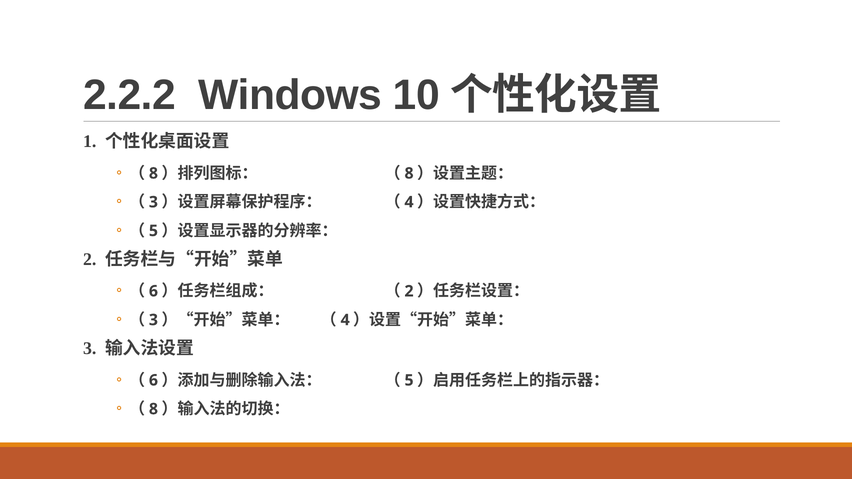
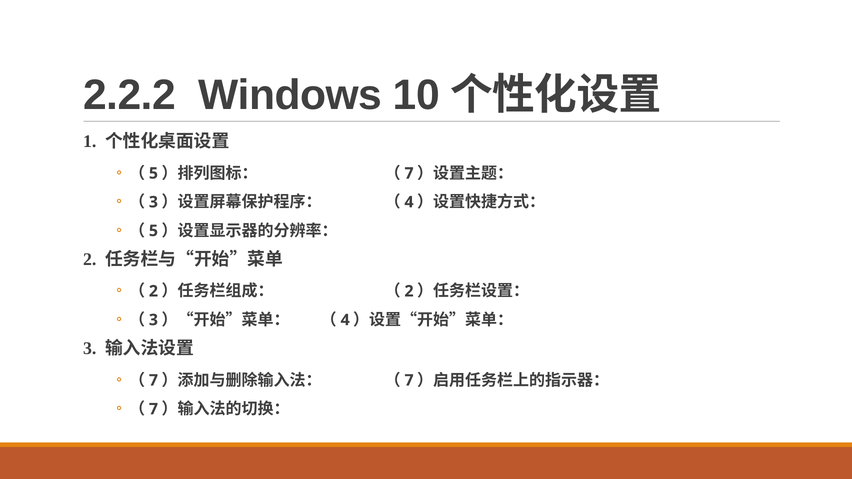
8: 8 -> 5 (153, 173)
8: 8 -> 7 (409, 173)
6: 6 -> 2 (153, 291)
6: 6 -> 7 (153, 380)
5: 5 -> 7 (409, 380)
8: 8 -> 7 (153, 409)
